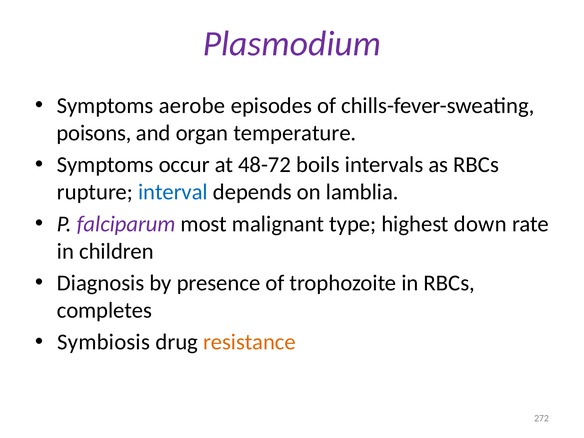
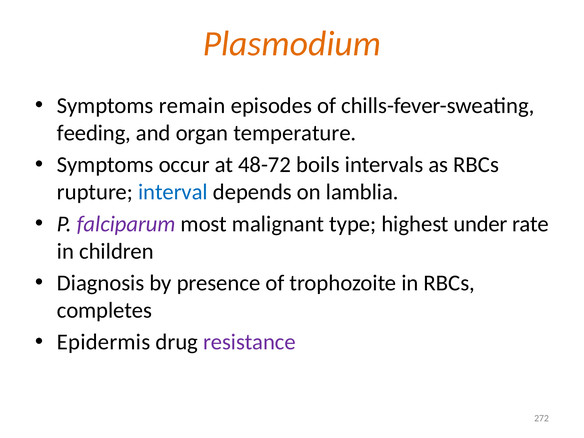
Plasmodium colour: purple -> orange (292, 44)
aerobe: aerobe -> remain (192, 106)
poisons: poisons -> feeding (94, 133)
down: down -> under (481, 224)
Symbiosis: Symbiosis -> Epidermis (104, 342)
resistance colour: orange -> purple (249, 342)
